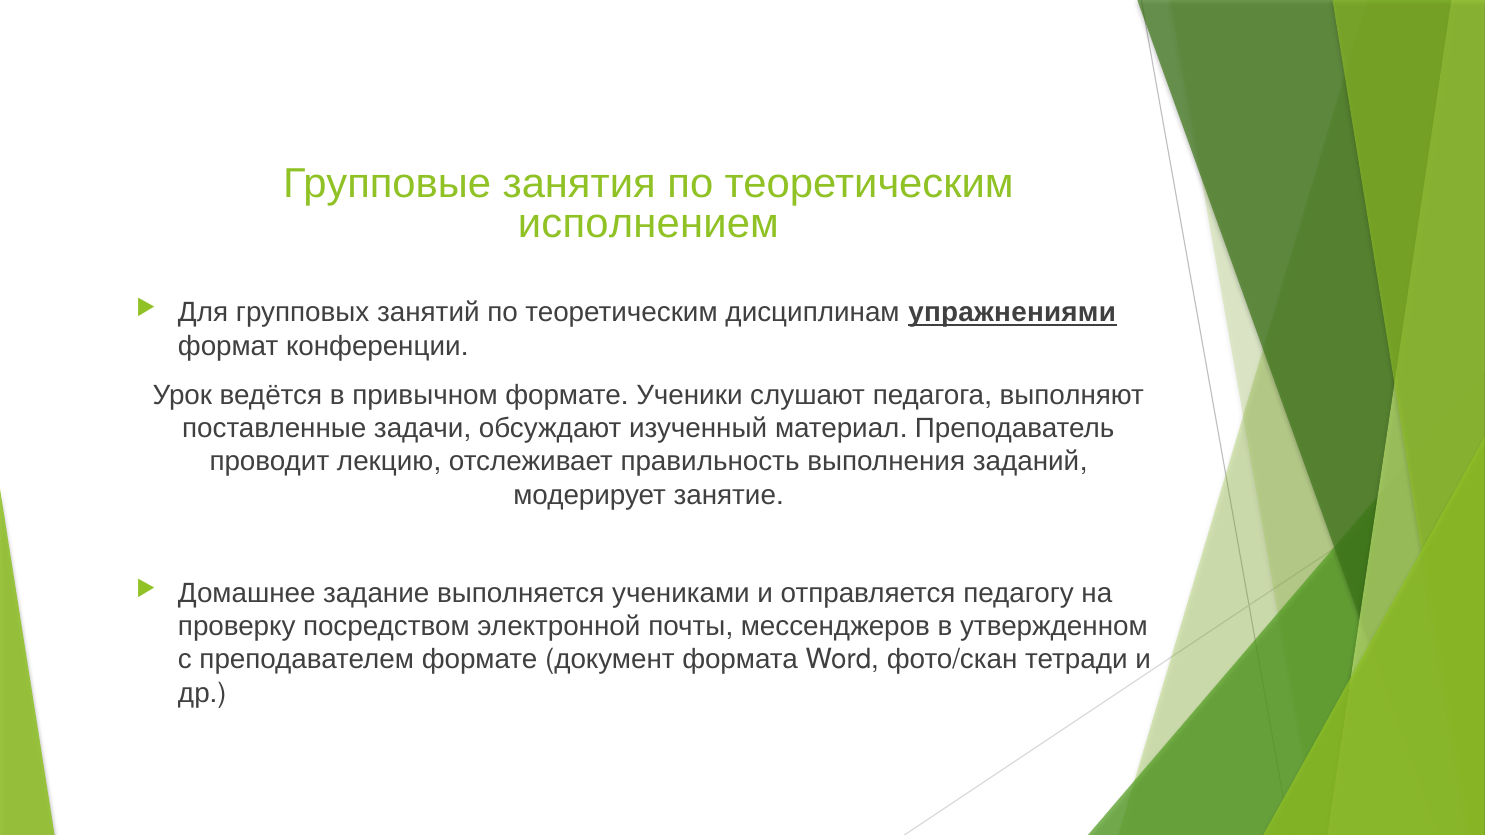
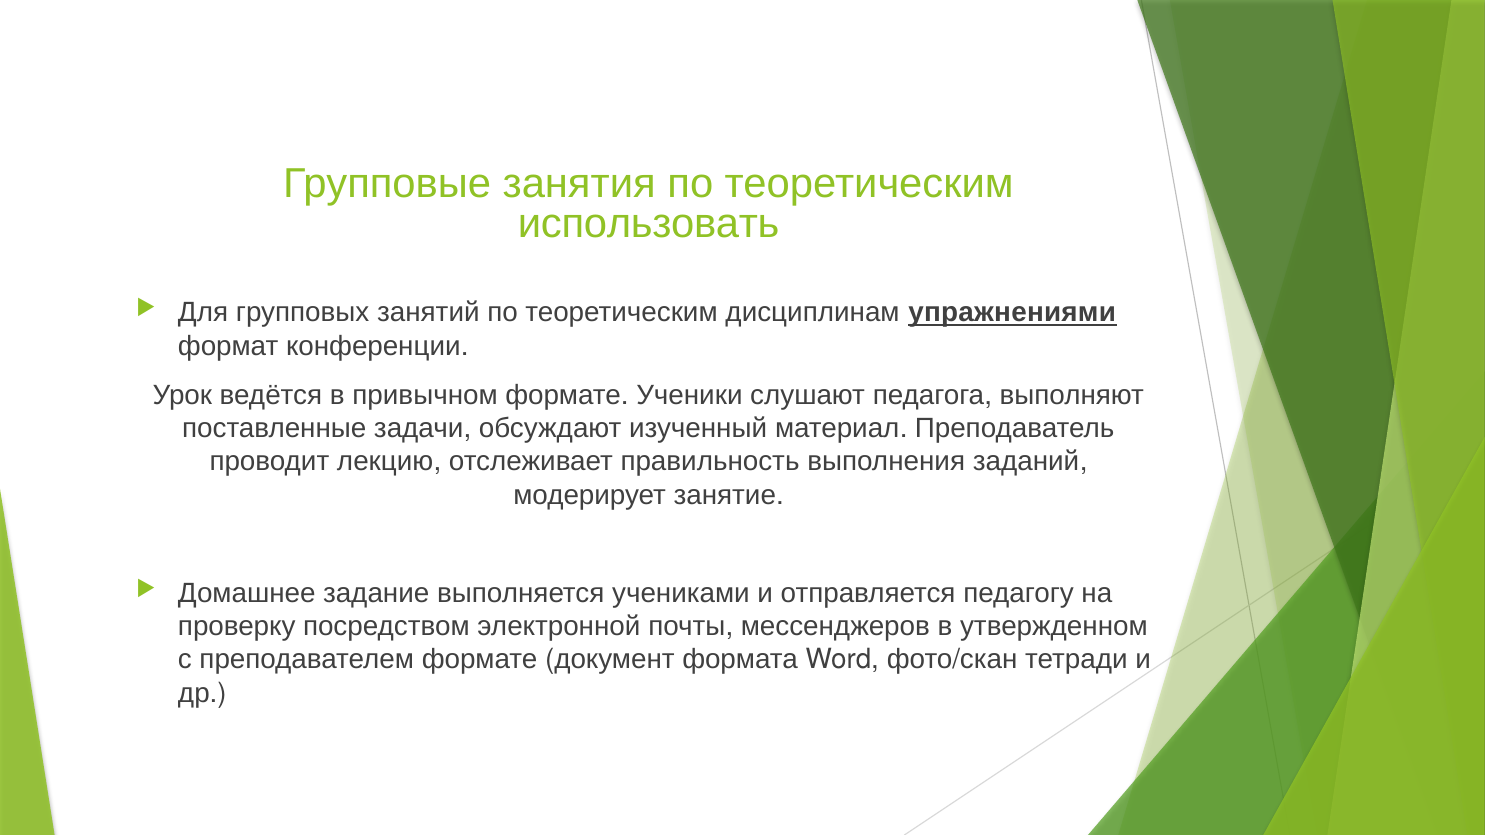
исполнением: исполнением -> использовать (649, 224)
